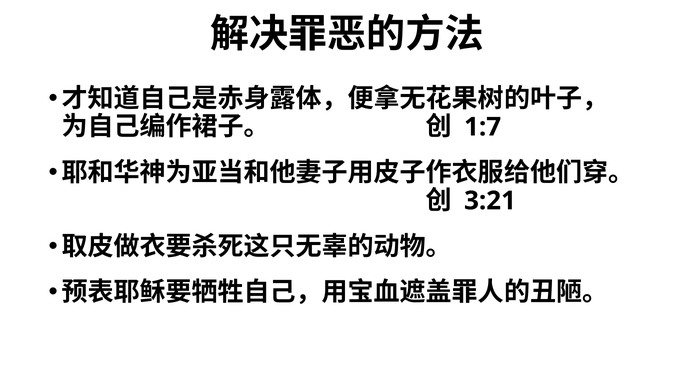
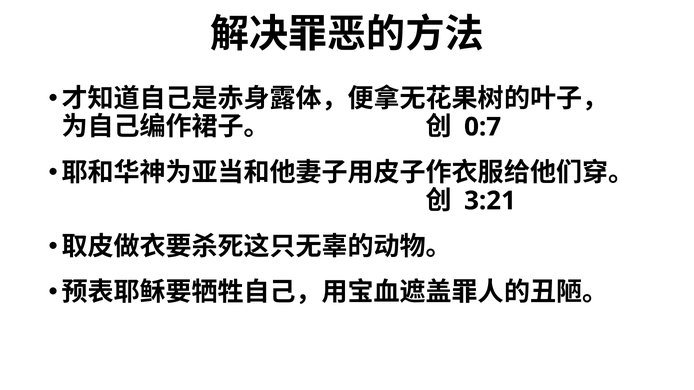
1:7: 1:7 -> 0:7 (483, 127)
